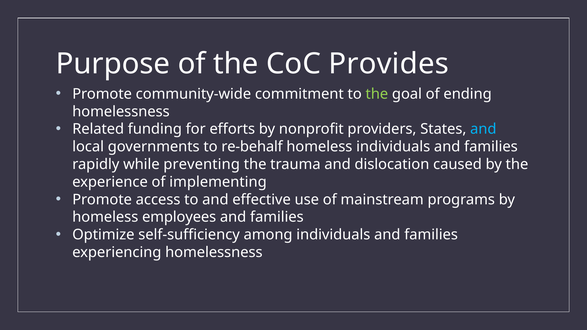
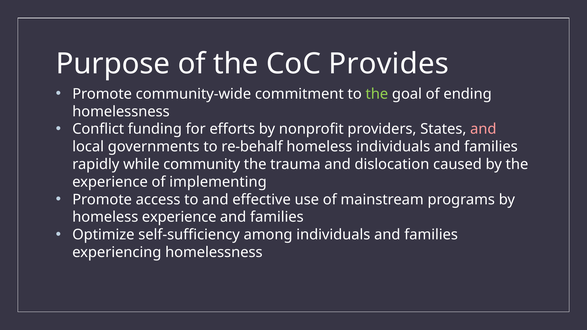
Related: Related -> Conflict (98, 129)
and colour: light blue -> pink (483, 129)
preventing: preventing -> community (202, 164)
homeless employees: employees -> experience (179, 217)
